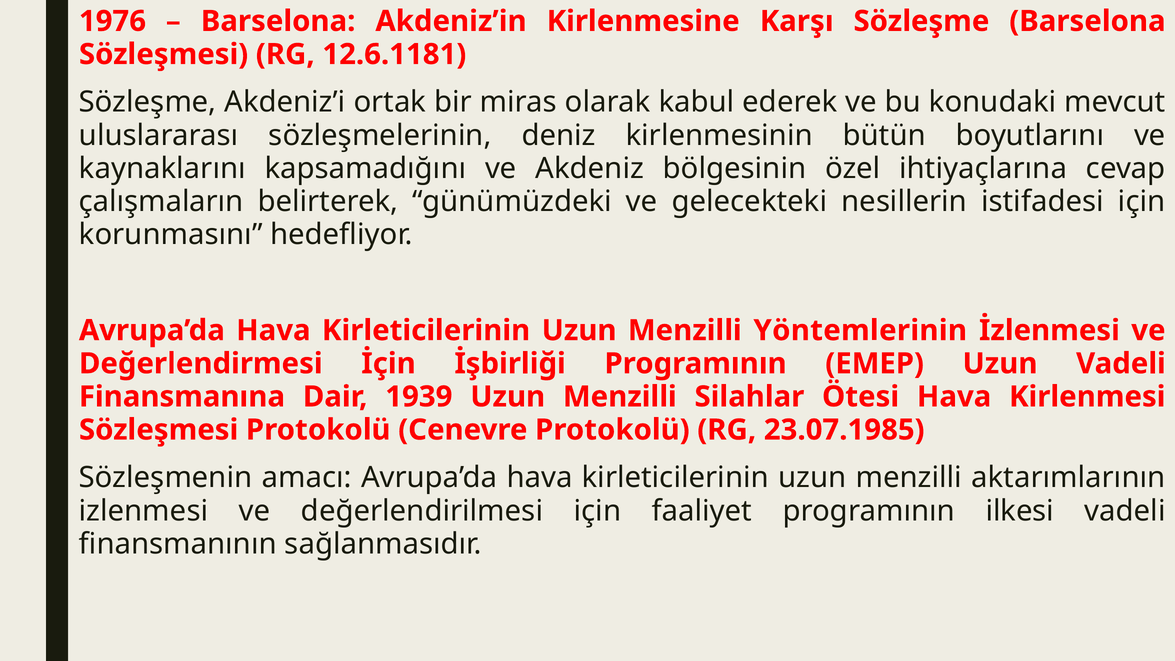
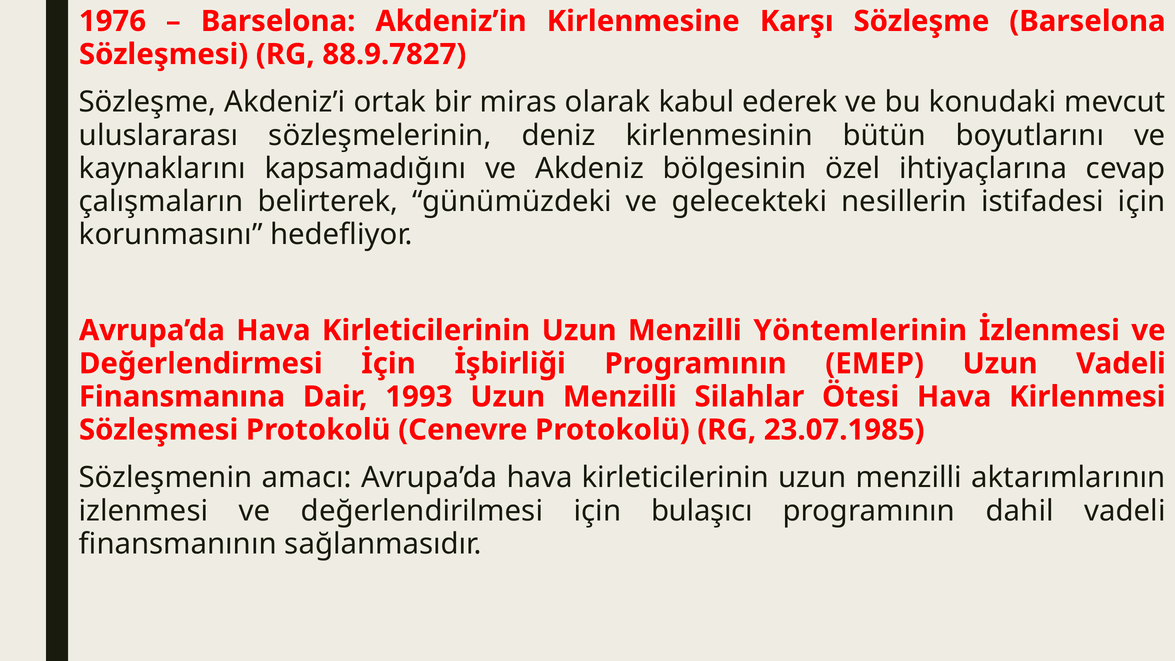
12.6.1181: 12.6.1181 -> 88.9.7827 (394, 54)
1939: 1939 -> 1993 (419, 397)
faaliyet: faaliyet -> bulaşıcı (702, 511)
ilkesi: ilkesi -> dahil (1020, 511)
